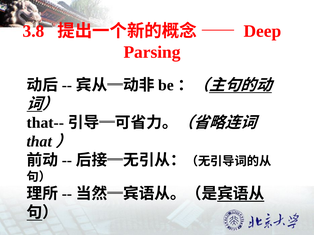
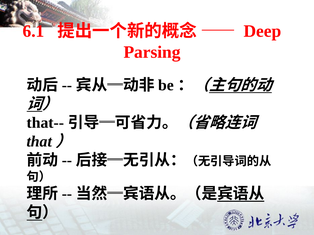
3.8: 3.8 -> 6.1 (34, 31)
